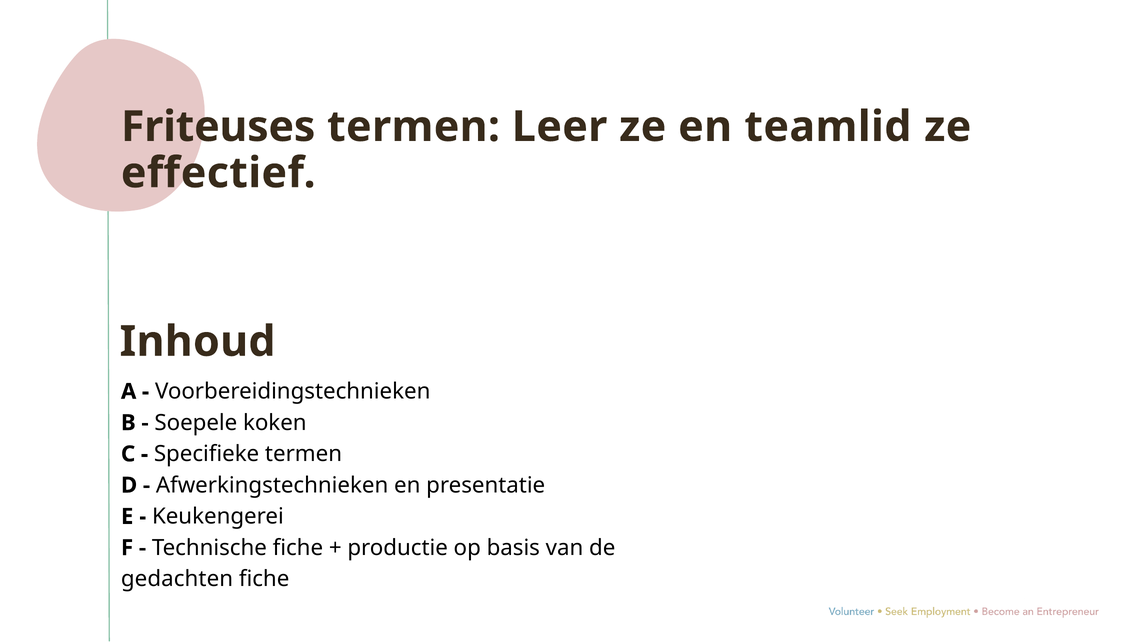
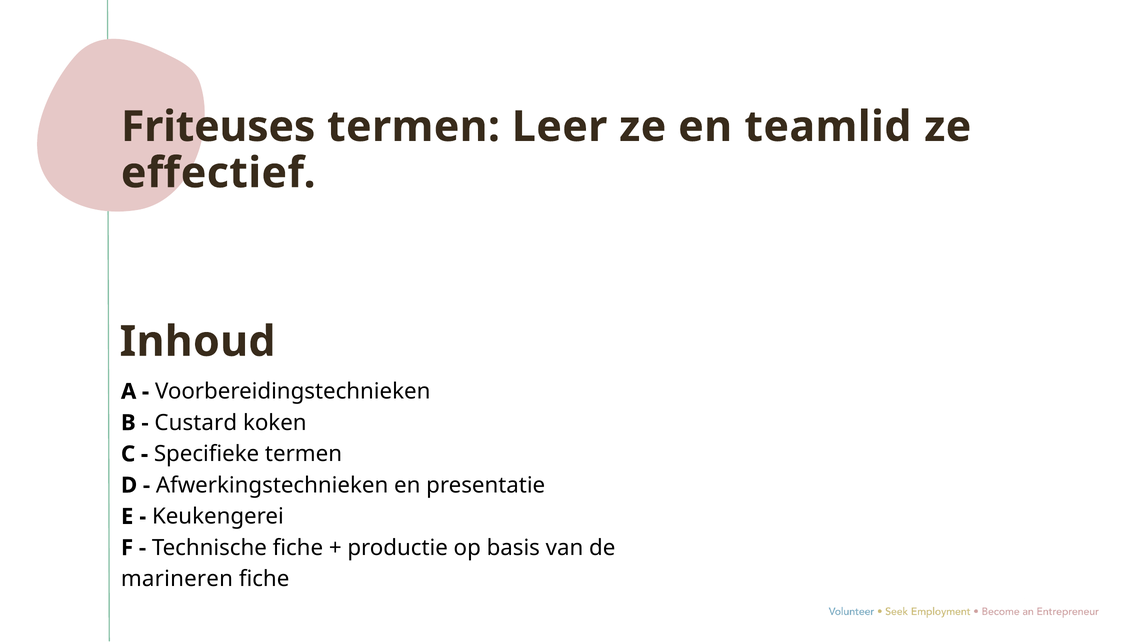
Soepele: Soepele -> Custard (196, 423)
gedachten: gedachten -> marineren (177, 579)
